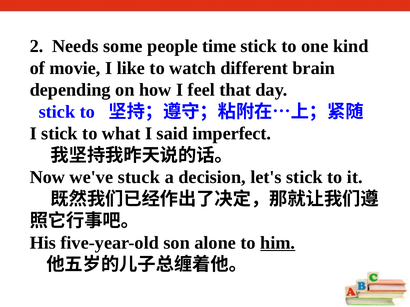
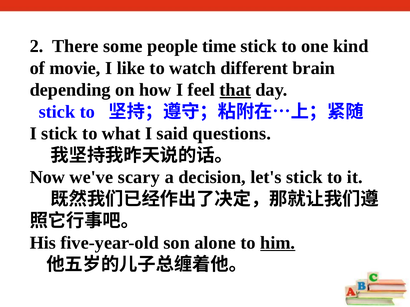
Needs: Needs -> There (75, 46)
that underline: none -> present (235, 90)
imperfect: imperfect -> questions (232, 134)
stuck: stuck -> scary (139, 177)
